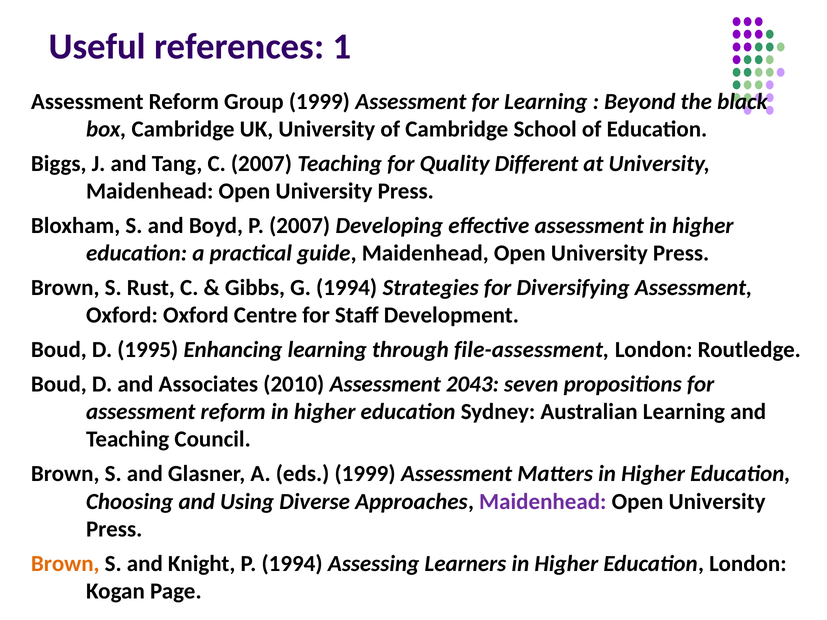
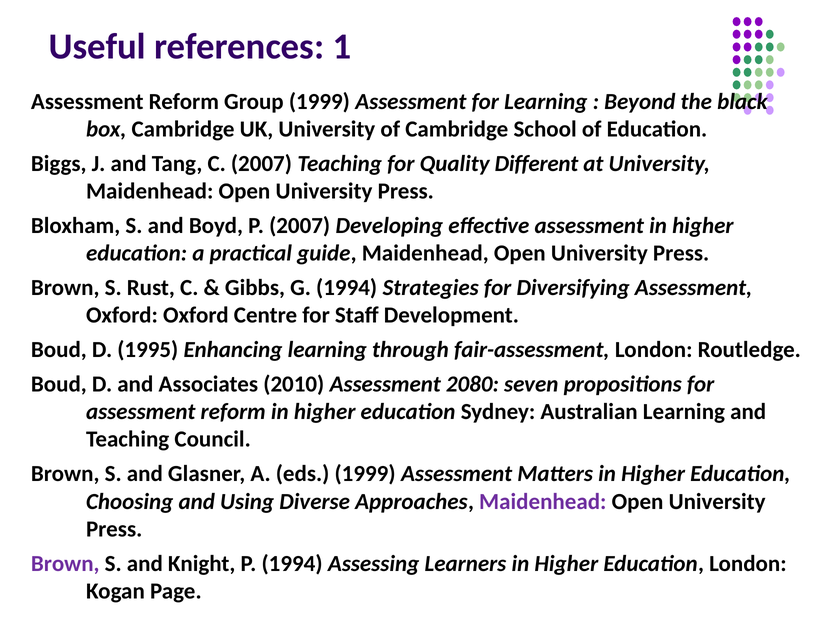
file-assessment: file-assessment -> fair-assessment (532, 350)
2043: 2043 -> 2080 (472, 384)
Brown colour: orange -> purple (65, 564)
